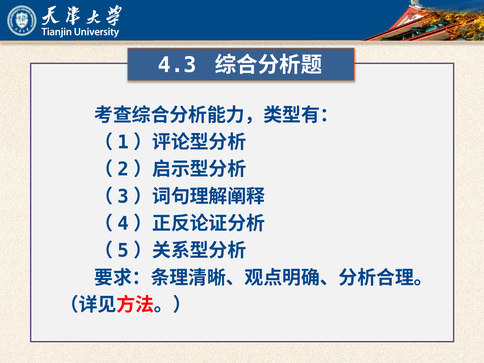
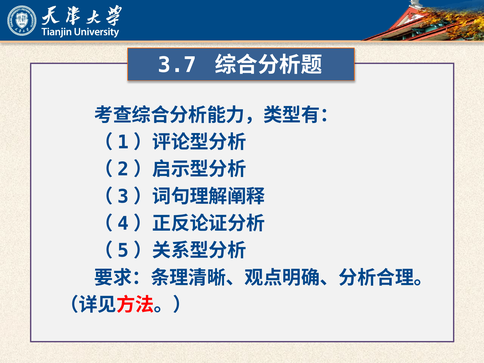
4.3: 4.3 -> 3.7 (177, 65)
